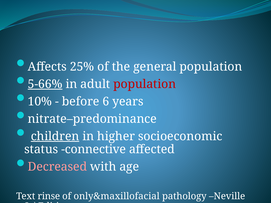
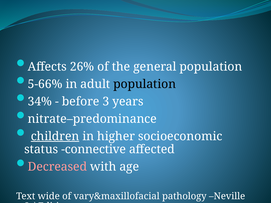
25%: 25% -> 26% (82, 67)
5-66% underline: present -> none (45, 84)
population colour: red -> black (145, 84)
10%: 10% -> 34% (40, 102)
6: 6 -> 3 (106, 102)
rinse: rinse -> wide (49, 196)
only&maxillofacial: only&maxillofacial -> vary&maxillofacial (117, 196)
